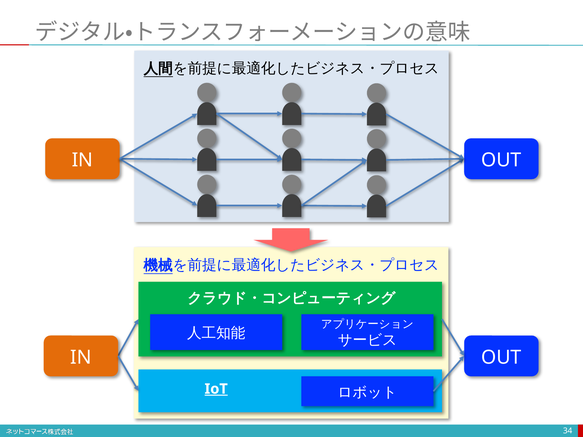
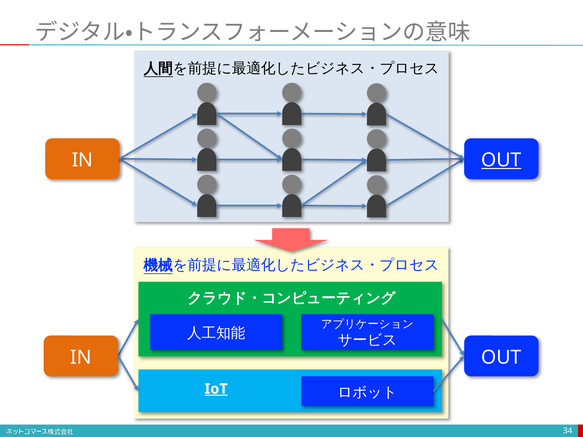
OUT underline: none -> present (501, 160)
